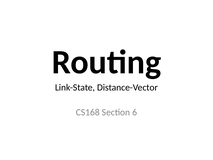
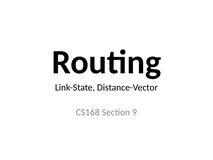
6: 6 -> 9 (135, 112)
